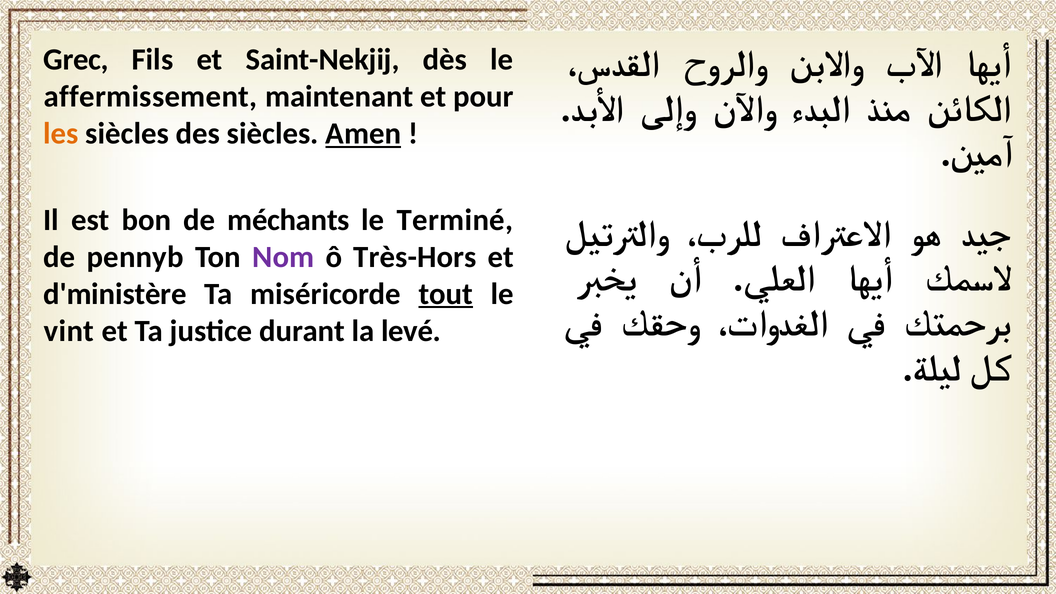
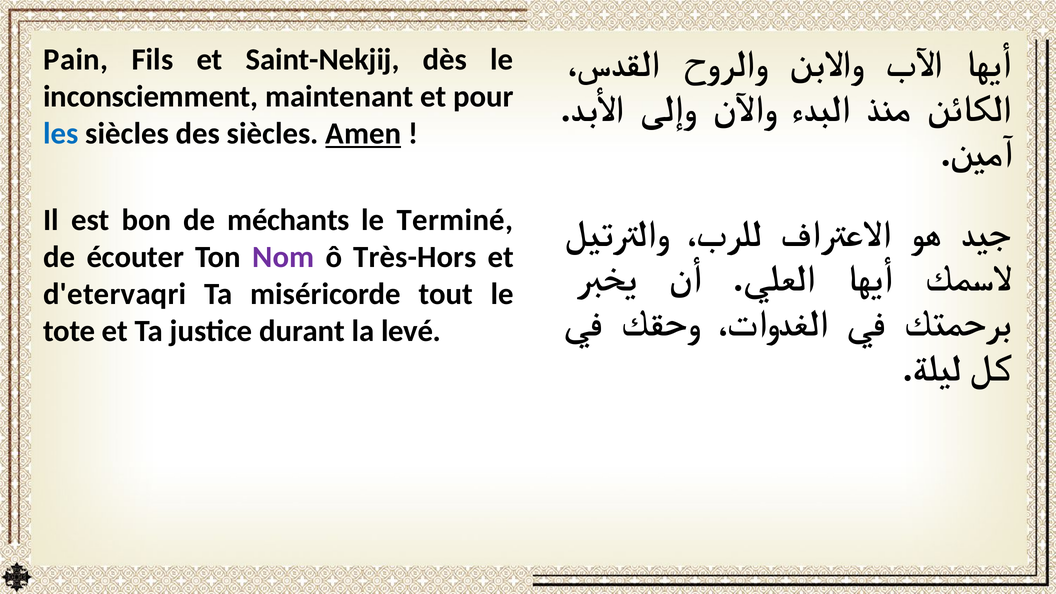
Grec: Grec -> Pain (76, 60)
affermissement: affermissement -> inconsciemment (151, 97)
les colour: orange -> blue (61, 134)
pennyb: pennyb -> écouter (135, 257)
d'ministère: d'ministère -> d'etervaqri (115, 294)
tout underline: present -> none (446, 294)
vint: vint -> tote (69, 331)
